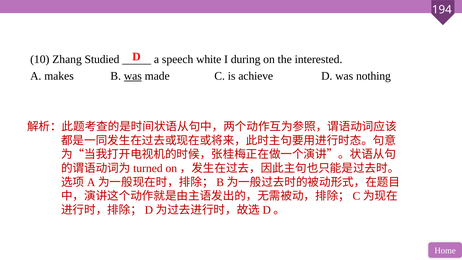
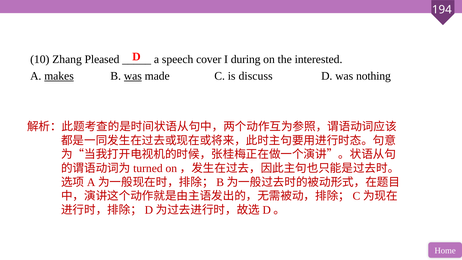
Studied: Studied -> Pleased (102, 59)
white: white -> cover (209, 59)
makes underline: none -> present (59, 76)
achieve: achieve -> discuss (256, 76)
